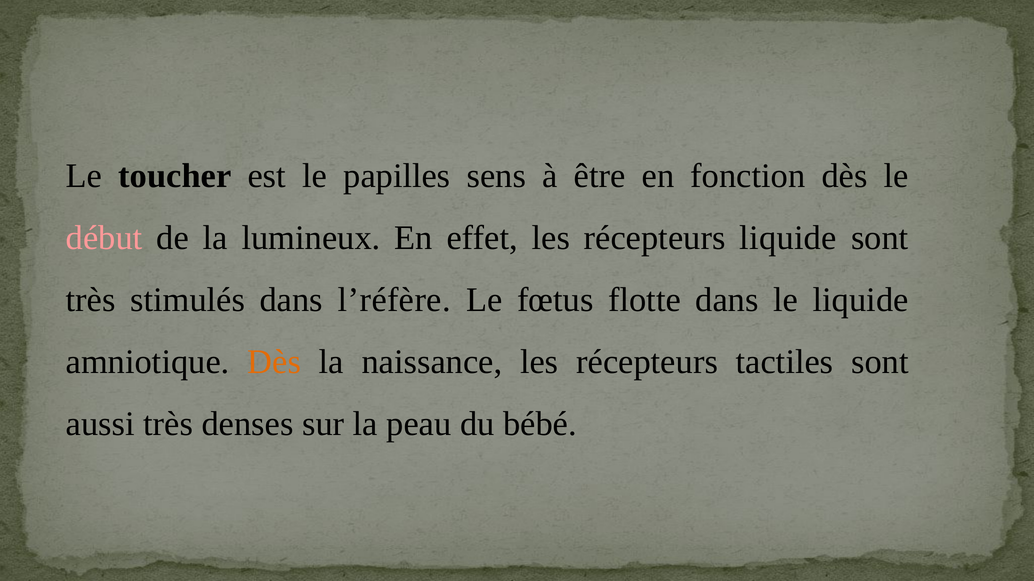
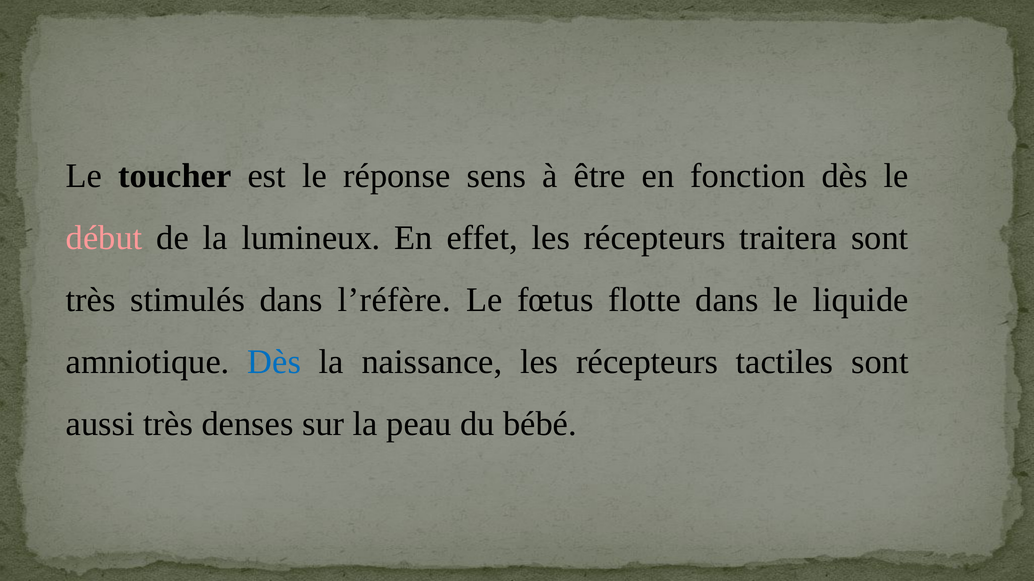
papilles: papilles -> réponse (397, 176)
récepteurs liquide: liquide -> traitera (788, 238)
Dès colour: orange -> blue (274, 362)
